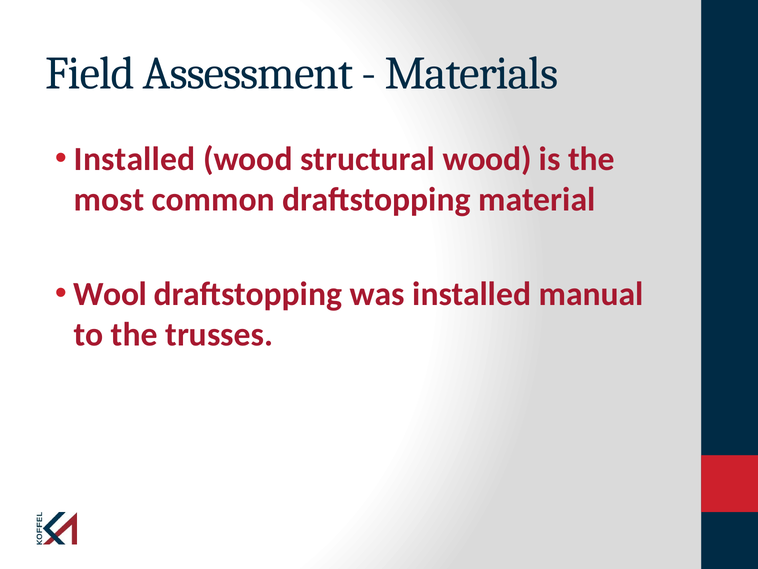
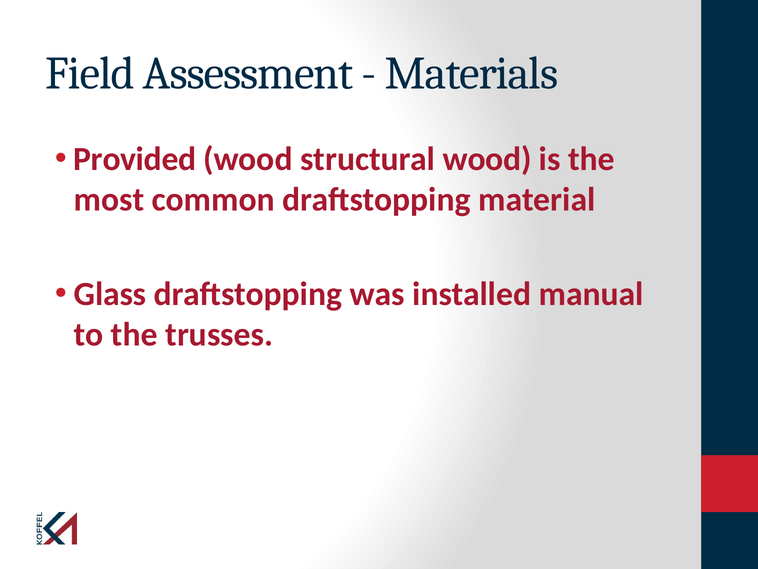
Installed: Installed -> Provided (135, 159)
Wool: Wool -> Glass (110, 294)
